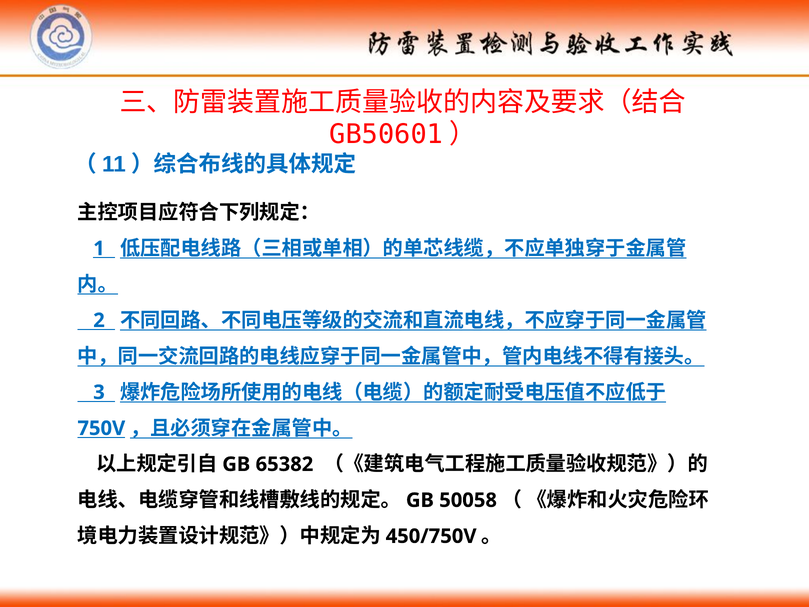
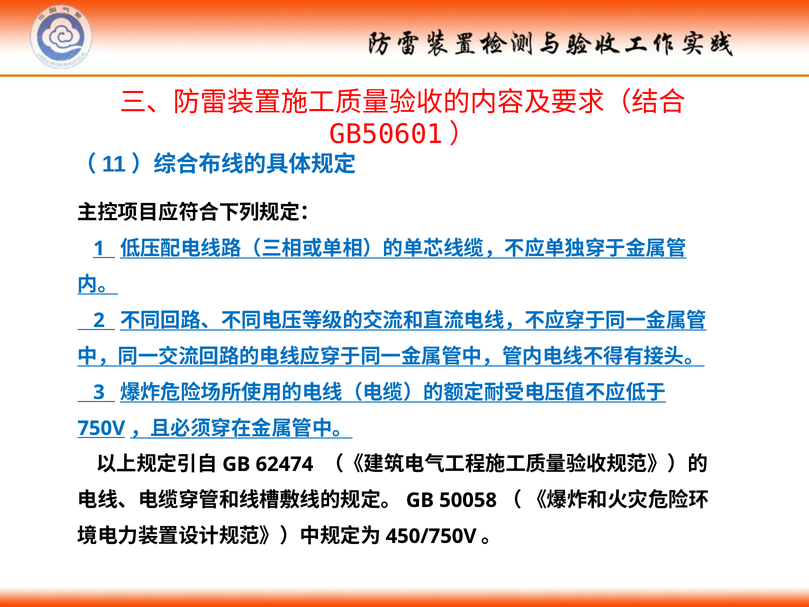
65382: 65382 -> 62474 (284, 464)
